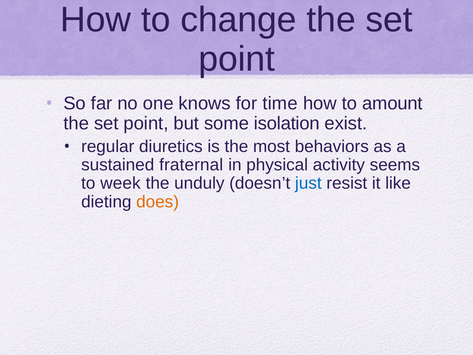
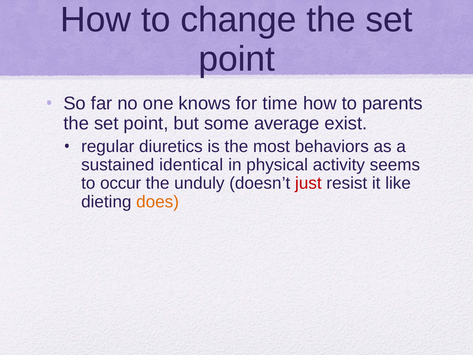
amount: amount -> parents (392, 103)
isolation: isolation -> average (287, 123)
fraternal: fraternal -> identical (191, 165)
week: week -> occur (121, 183)
just colour: blue -> red (308, 183)
